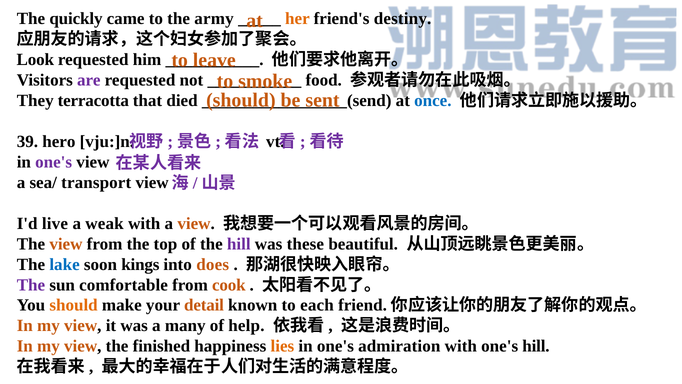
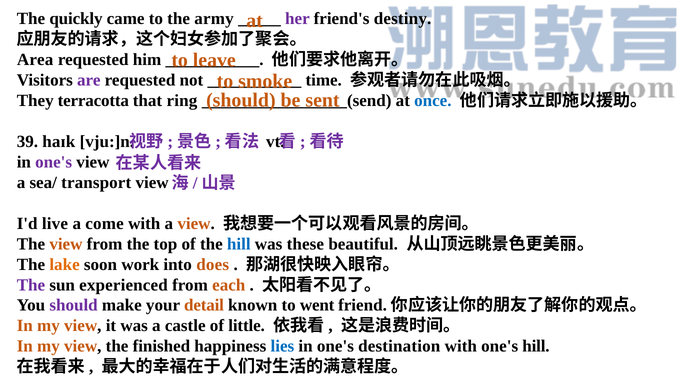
her colour: orange -> purple (297, 19)
Look: Look -> Area (35, 60)
food: food -> time (324, 80)
died: died -> ring (182, 100)
hero: hero -> haɪk (59, 141)
weak: weak -> come (105, 223)
hill colour: purple -> blue (239, 244)
lake colour: blue -> orange (65, 264)
kings: kings -> work (140, 264)
comfortable: comfortable -> experienced (123, 285)
cook: cook -> each (229, 285)
should colour: orange -> purple (74, 305)
each: each -> went (317, 305)
many: many -> castle (185, 326)
help: help -> little (247, 326)
lies colour: orange -> blue (282, 346)
admiration: admiration -> destination (399, 346)
